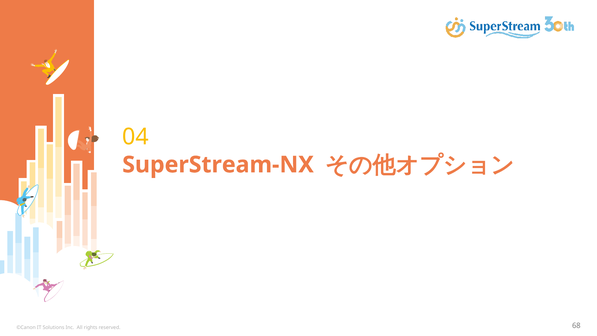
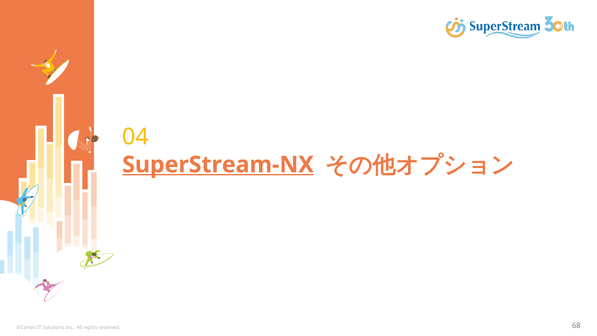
SuperStream-NX underline: none -> present (218, 165)
